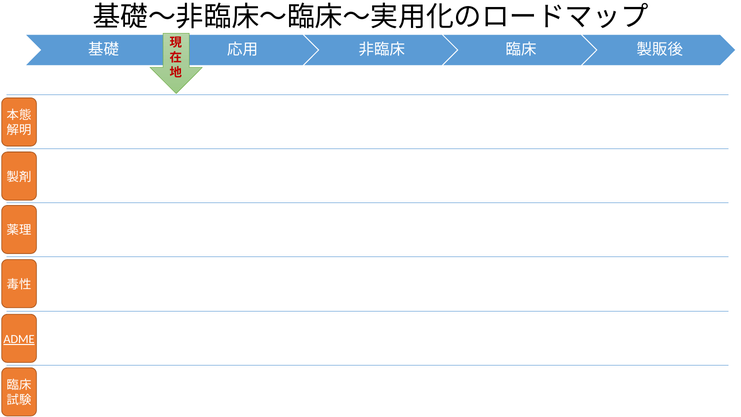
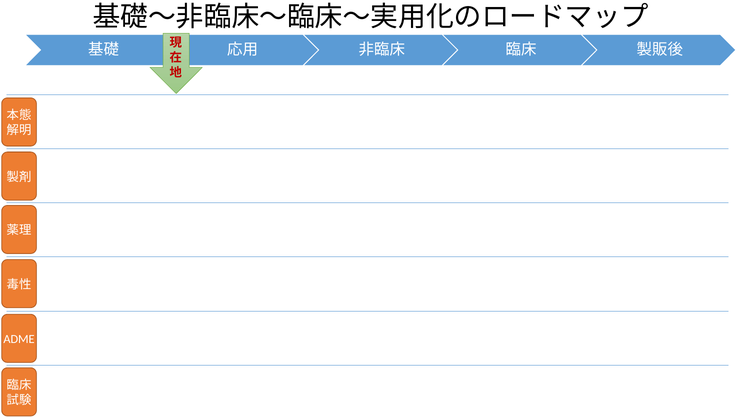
ADME underline: present -> none (19, 339)
